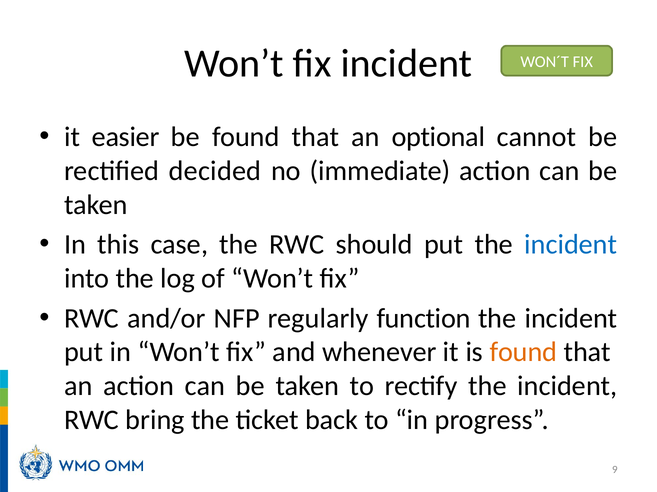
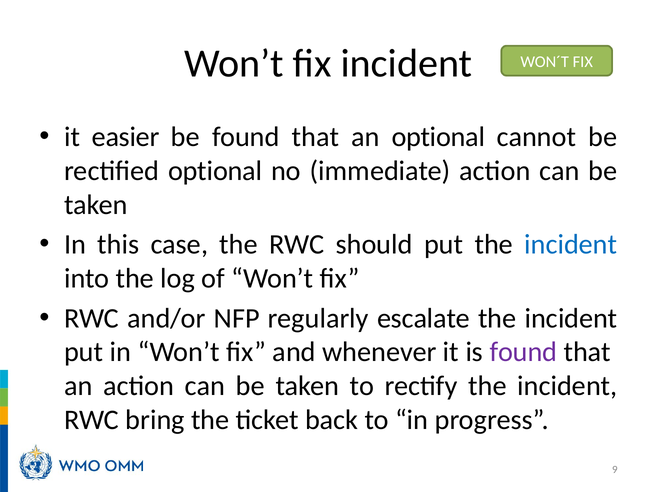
rectified decided: decided -> optional (215, 171)
function: function -> escalate (423, 319)
found colour: orange -> purple (523, 353)
